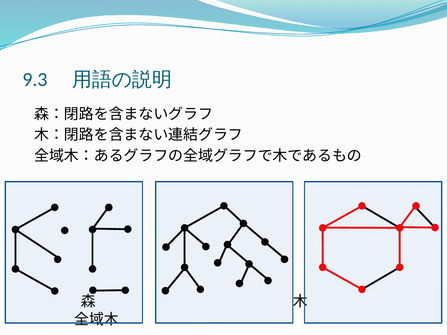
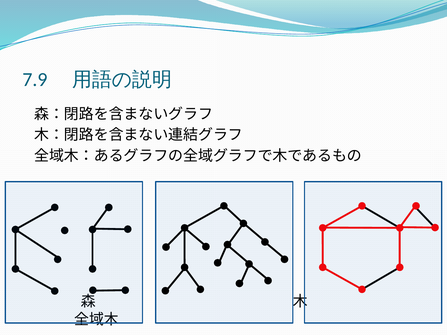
9.3: 9.3 -> 7.9 (35, 80)
